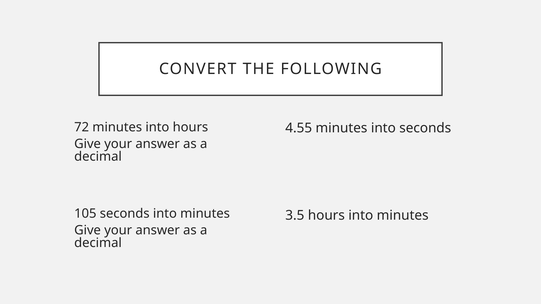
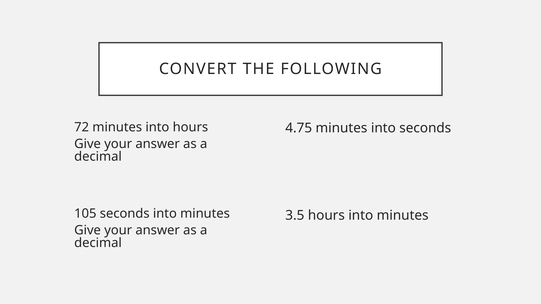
4.55: 4.55 -> 4.75 (299, 128)
